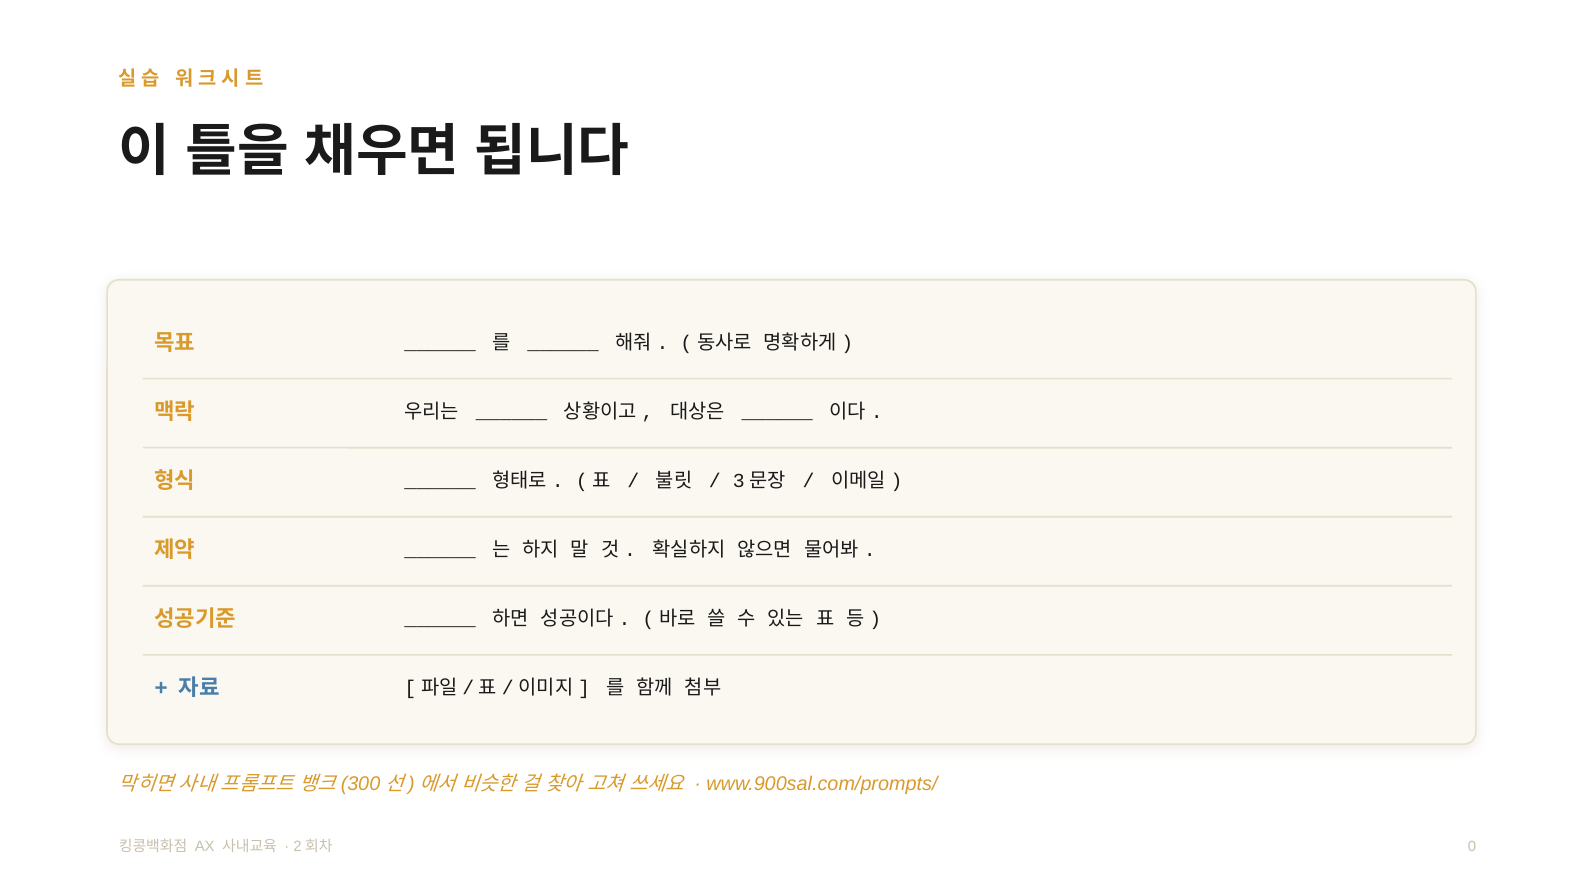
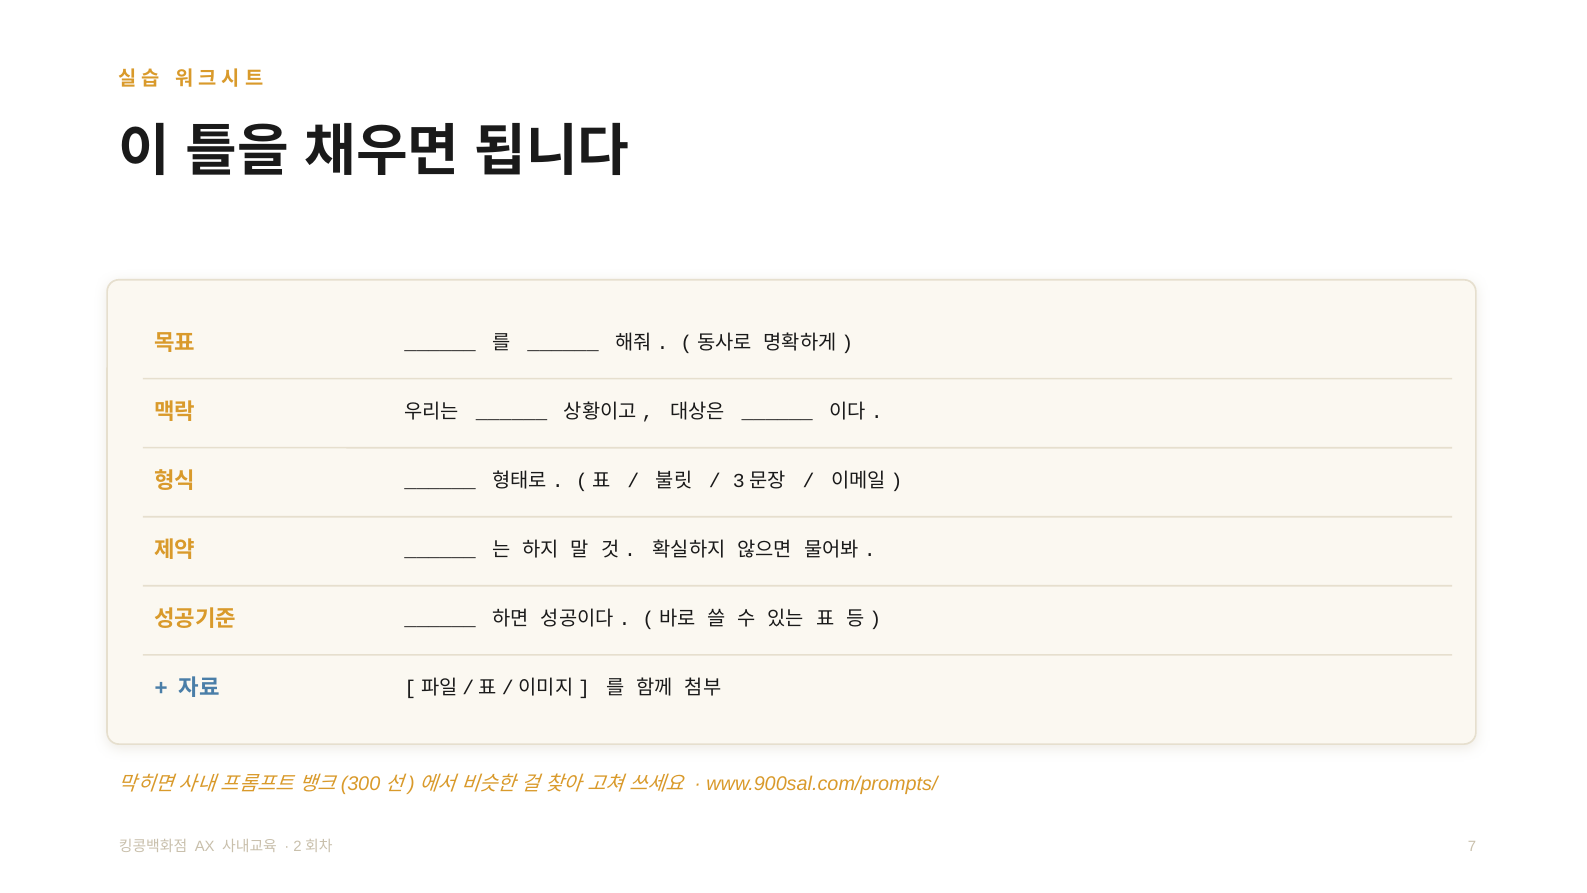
0: 0 -> 7 (1472, 846)
